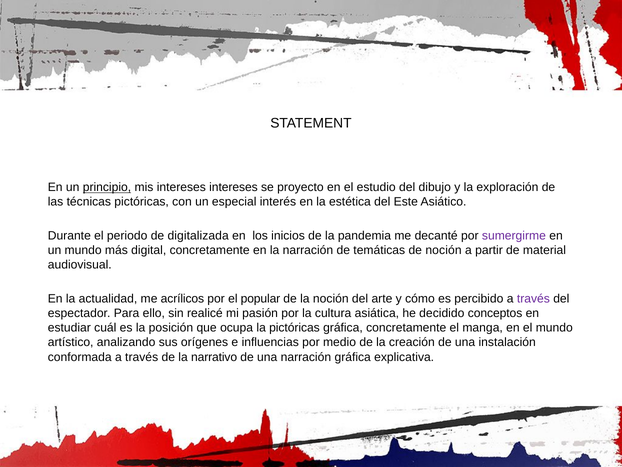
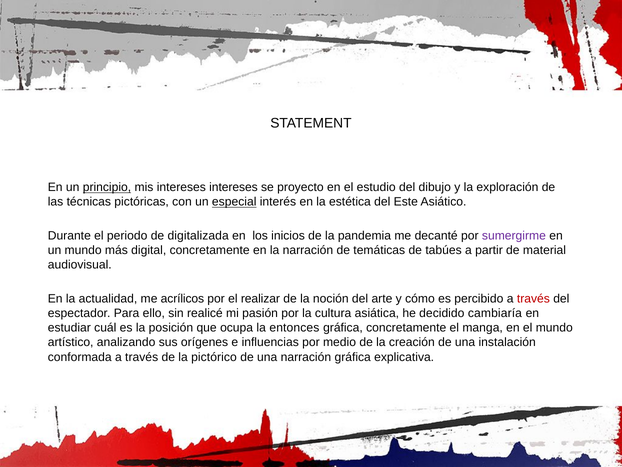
especial underline: none -> present (234, 202)
de noción: noción -> tabúes (444, 250)
popular: popular -> realizar (260, 299)
través colour: purple -> red (533, 299)
conceptos: conceptos -> cambiaría (495, 313)
la pictóricas: pictóricas -> entonces (294, 328)
narrativo: narrativo -> pictórico (214, 357)
